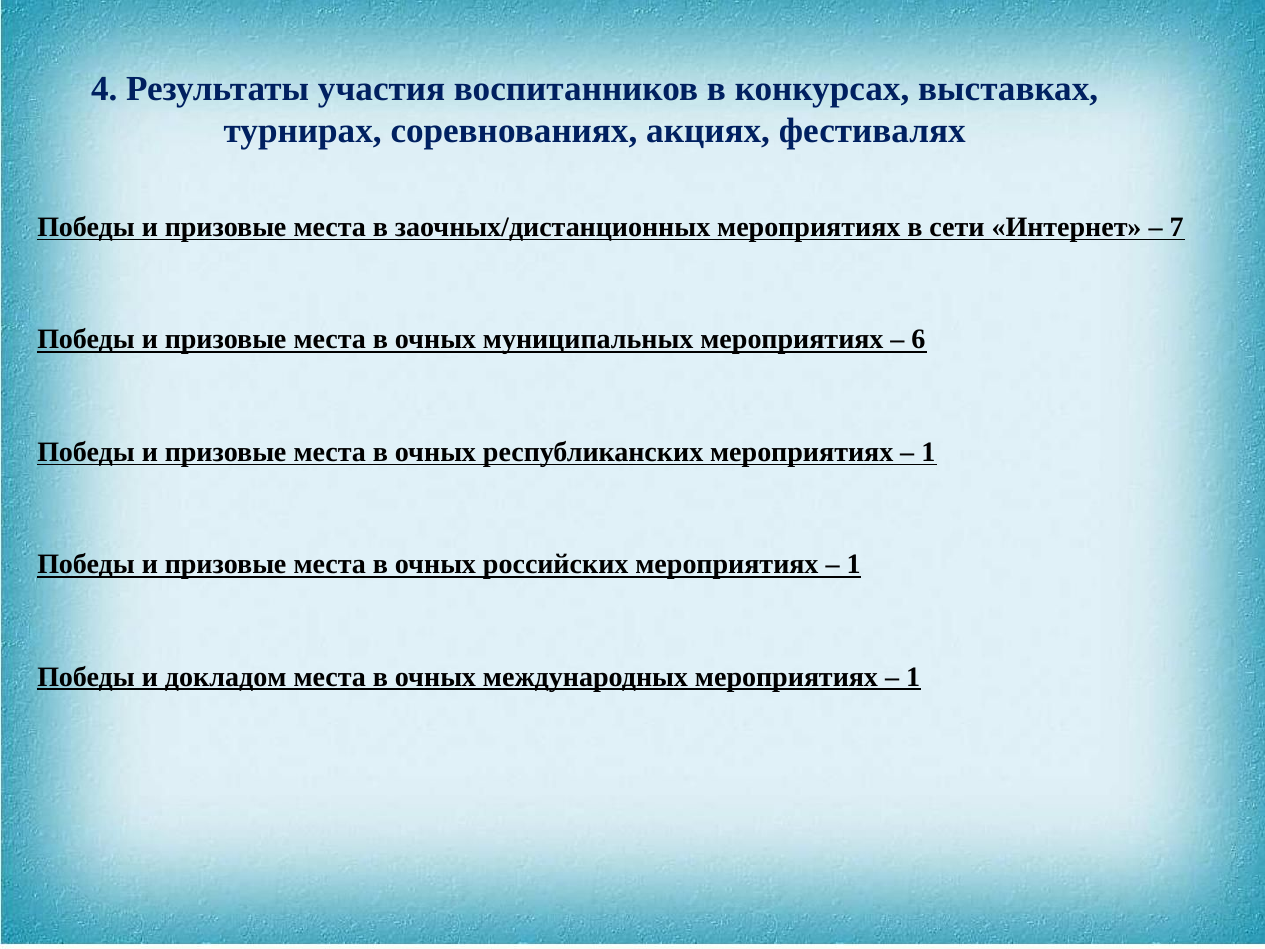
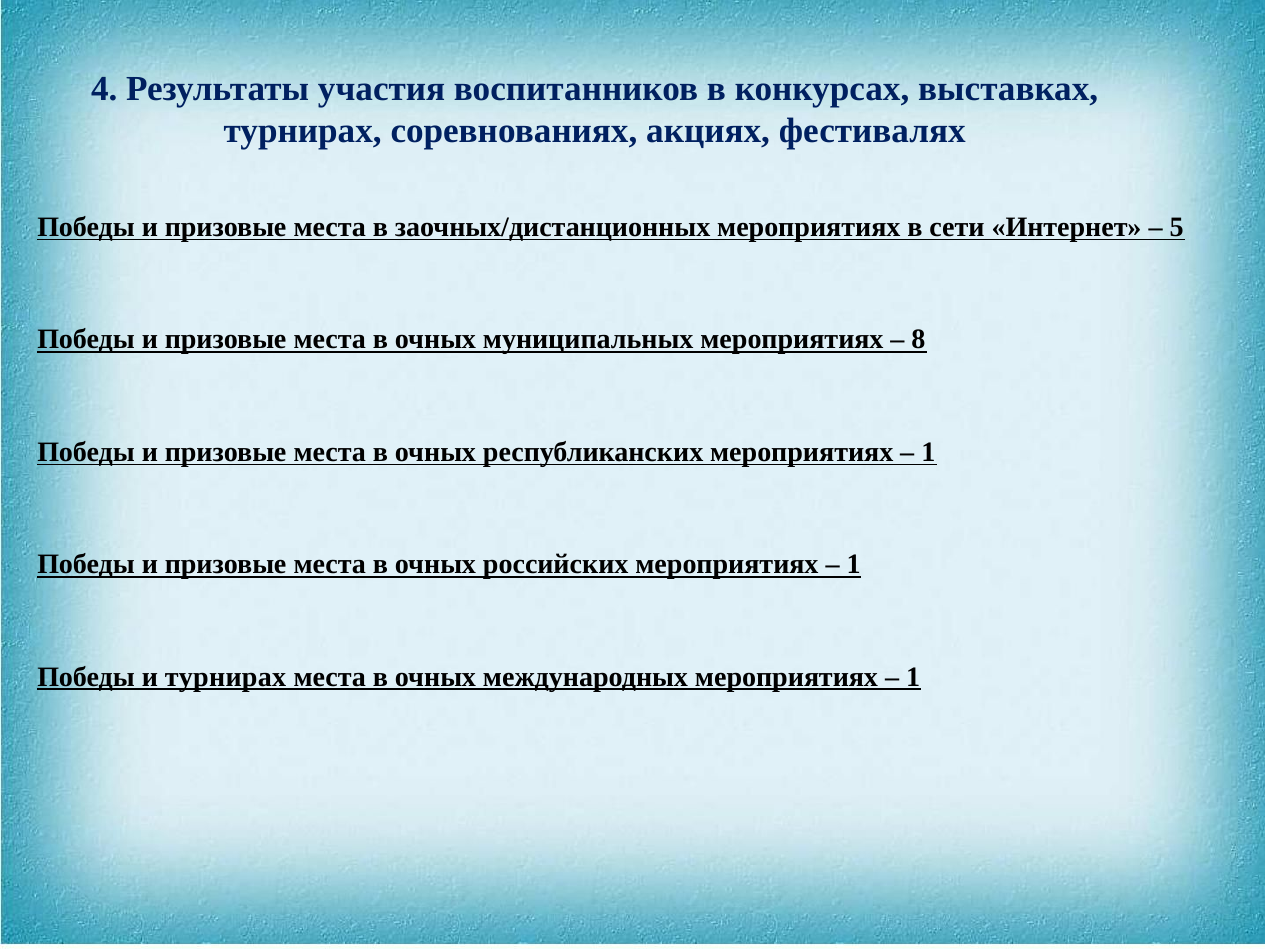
7: 7 -> 5 (1177, 227)
6: 6 -> 8 (919, 340)
и докладом: докладом -> турнирах (226, 677)
